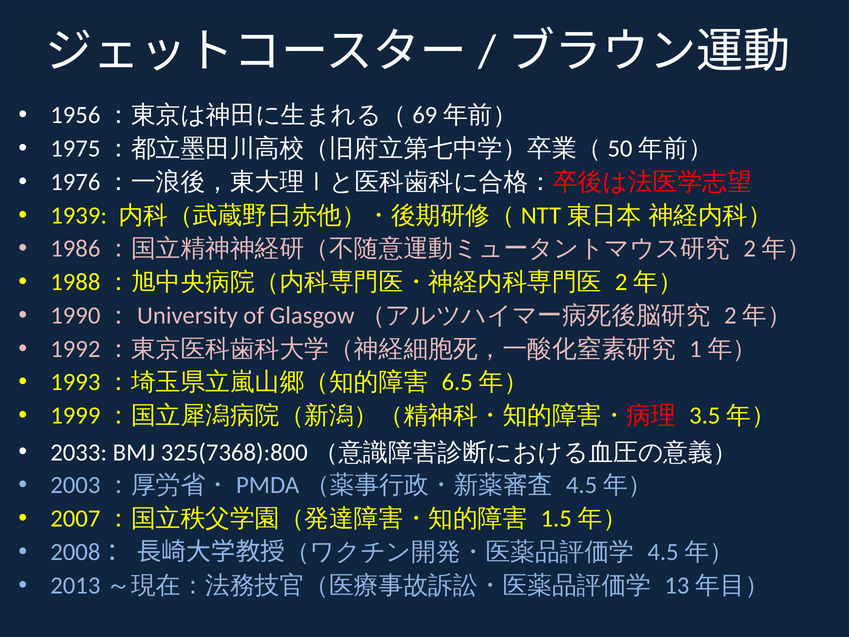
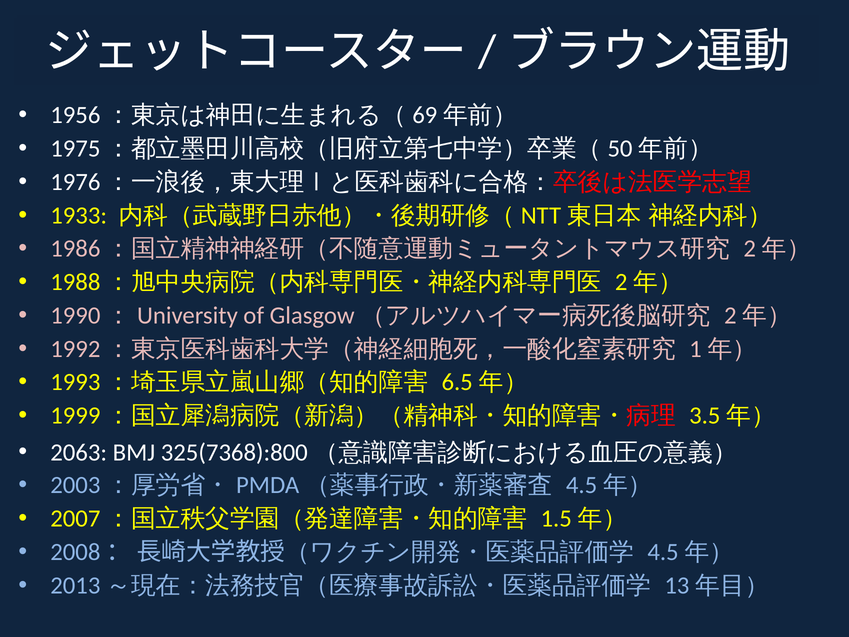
1939: 1939 -> 1933 (79, 215)
2033: 2033 -> 2063 (79, 452)
